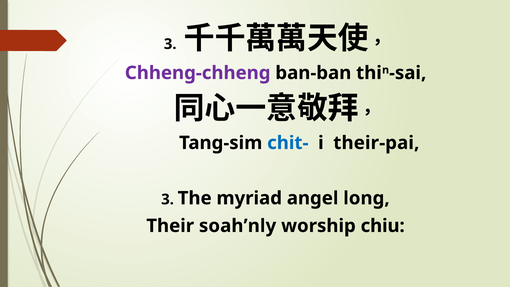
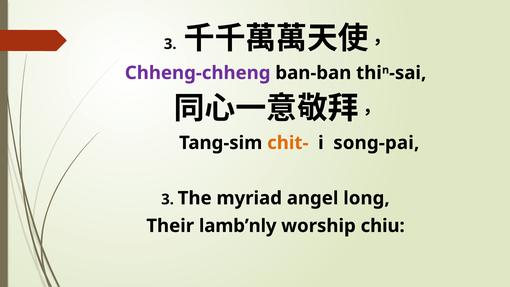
chit- colour: blue -> orange (288, 143)
their-pai: their-pai -> song-pai (376, 143)
soah’nly: soah’nly -> lamb’nly (238, 226)
